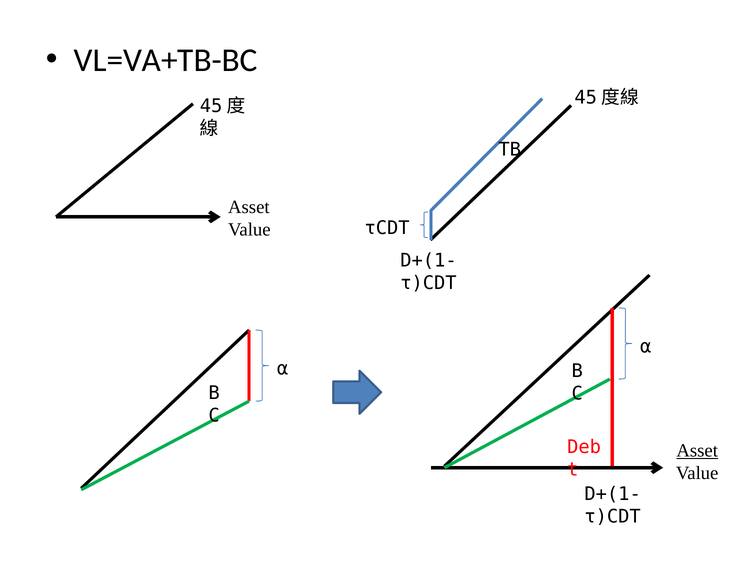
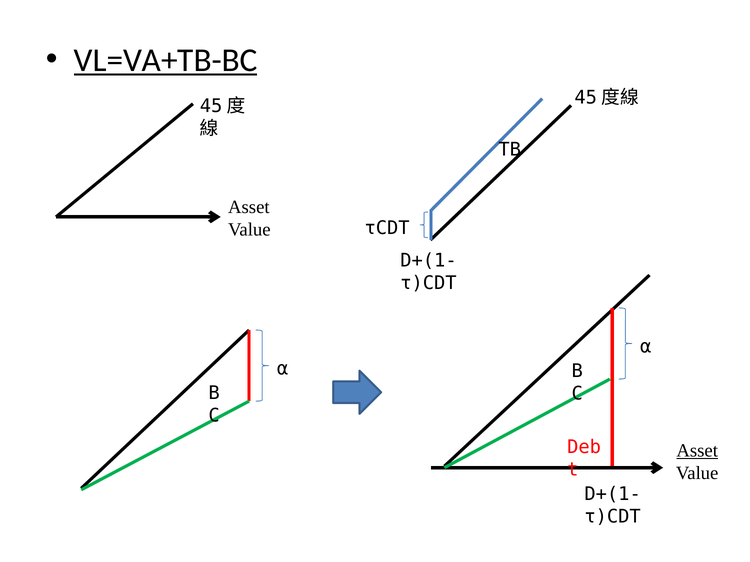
VL=VA+TB-BC underline: none -> present (166, 60)
